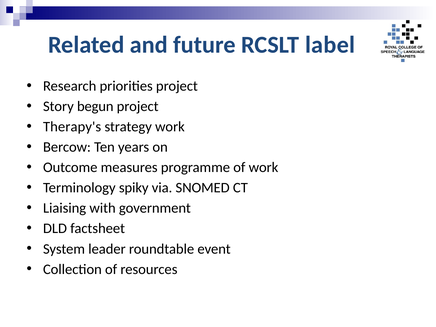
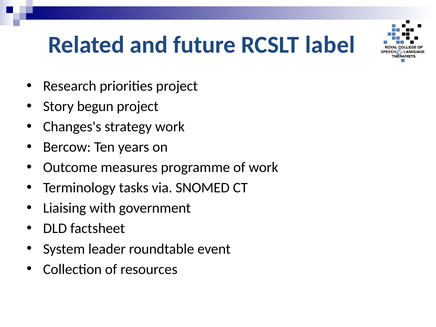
Therapy's: Therapy's -> Changes's (72, 127)
spiky: spiky -> tasks (134, 188)
